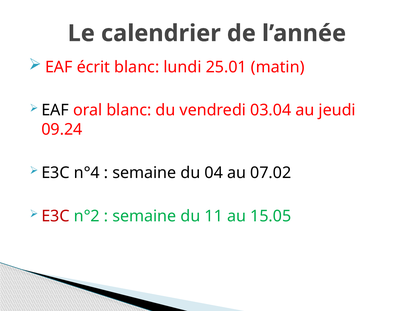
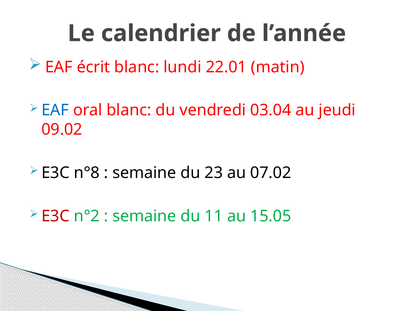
25.01: 25.01 -> 22.01 (226, 67)
EAF colour: black -> blue (55, 110)
09.24: 09.24 -> 09.02 (62, 129)
n°4: n°4 -> n°8 (87, 173)
04: 04 -> 23 (214, 173)
